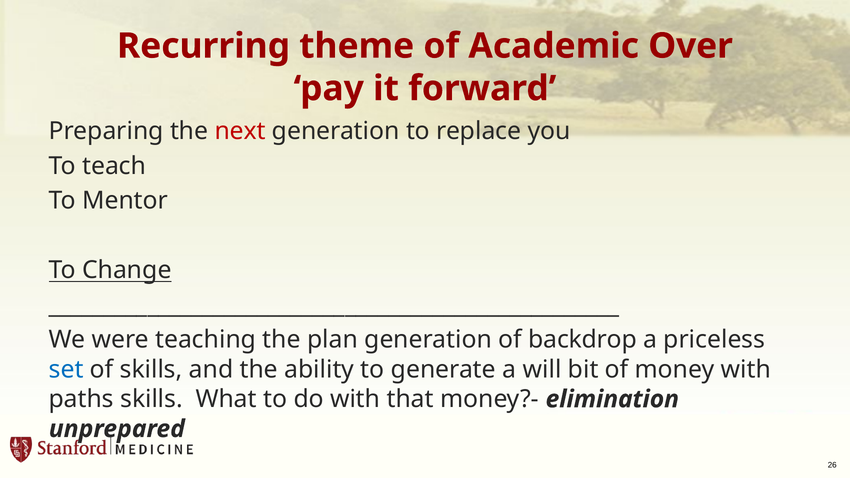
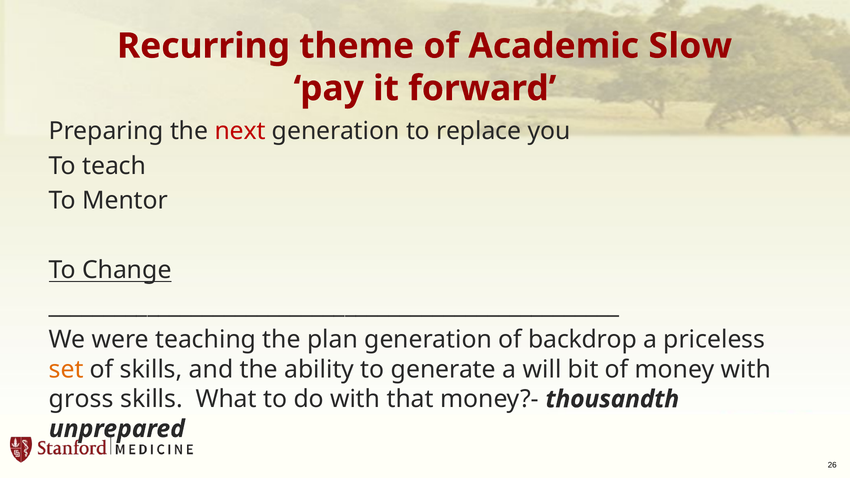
Over: Over -> Slow (690, 46)
set colour: blue -> orange (66, 369)
paths: paths -> gross (81, 399)
elimination: elimination -> thousandth (612, 399)
